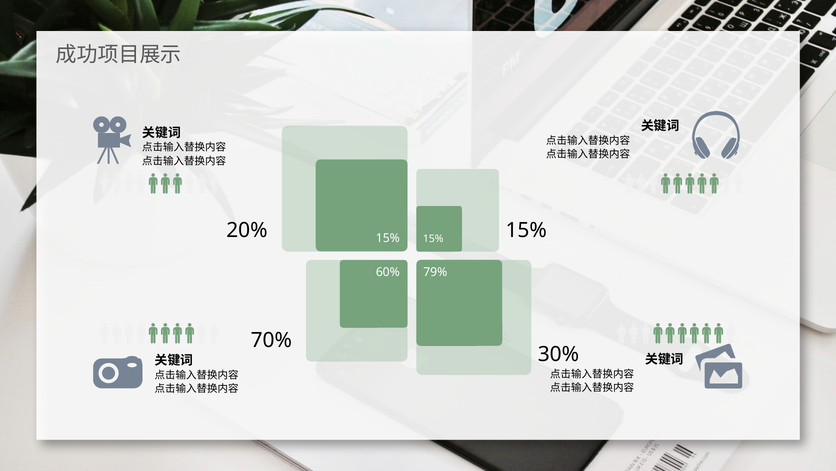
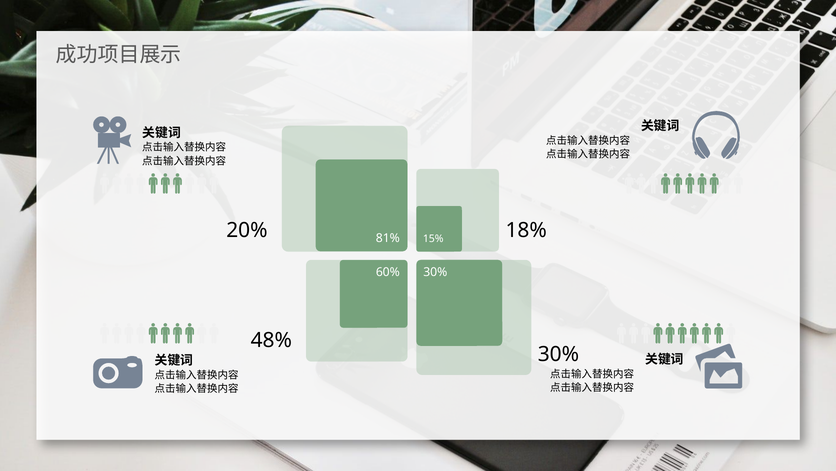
15% 15%: 15% -> 18% (526, 230)
15%: 15% -> 81% (388, 238)
79%: 79% -> 30% (435, 272)
70%: 70% -> 48% (271, 340)
